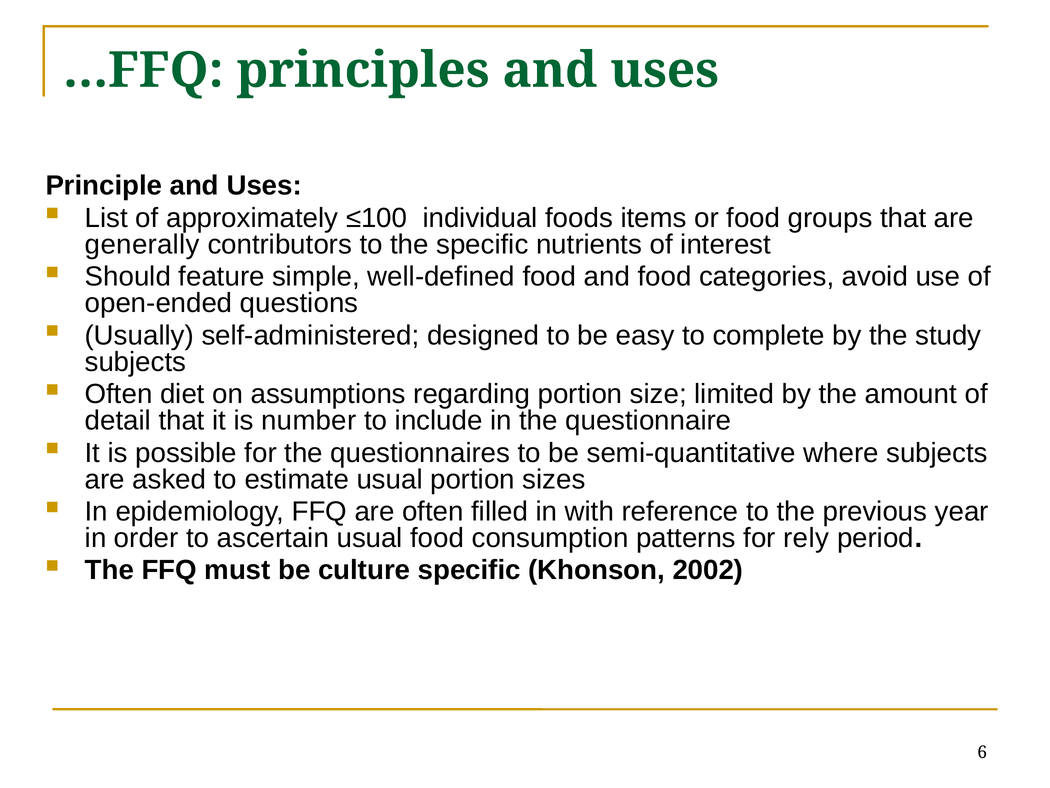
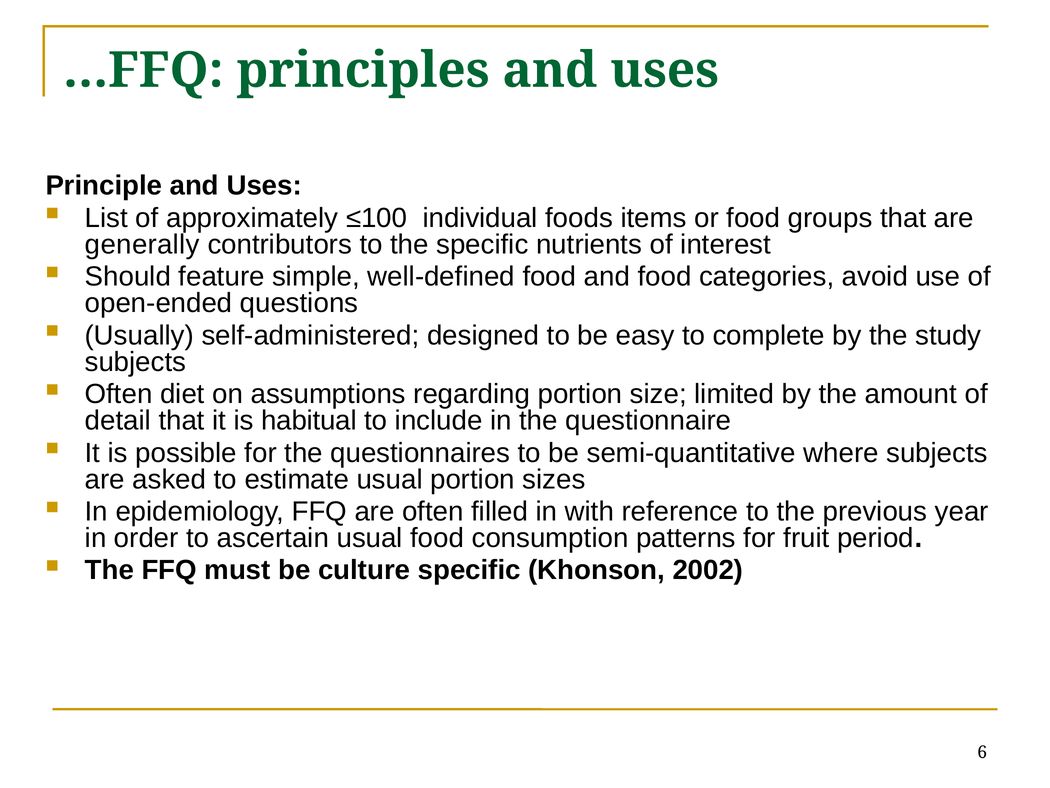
number: number -> habitual (309, 420)
rely: rely -> fruit (806, 538)
